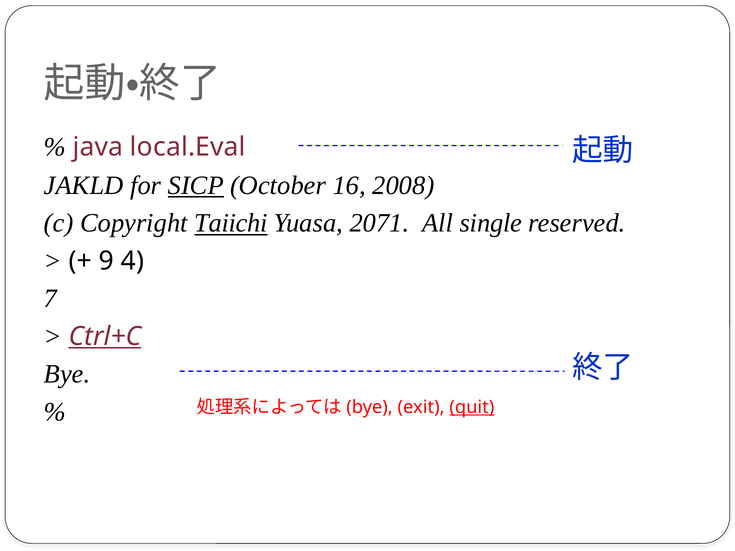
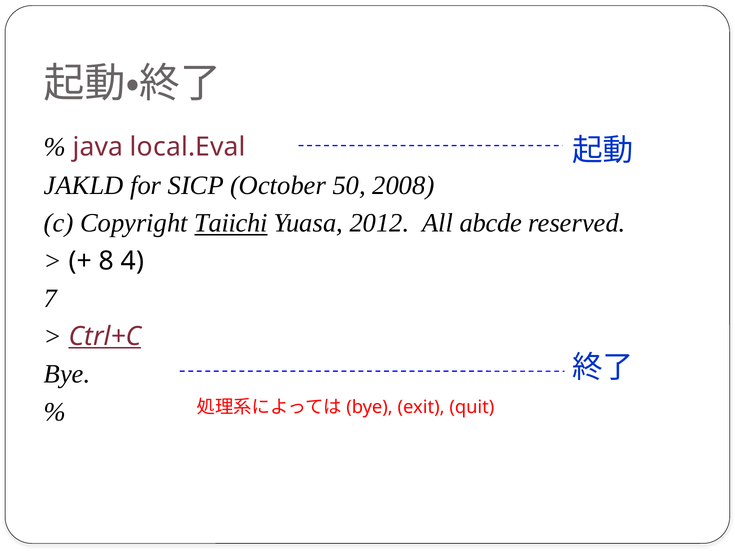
SICP underline: present -> none (196, 186)
16: 16 -> 50 (349, 186)
2071: 2071 -> 2012 (380, 223)
single: single -> abcde (491, 223)
9: 9 -> 8 (106, 261)
quit underline: present -> none (472, 407)
